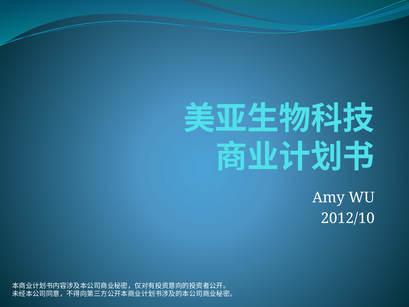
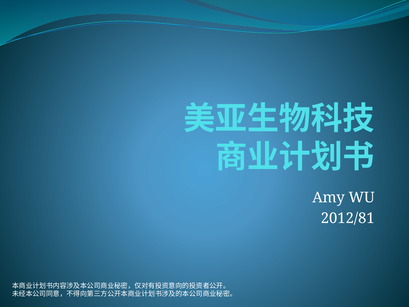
2012/10: 2012/10 -> 2012/81 (348, 218)
